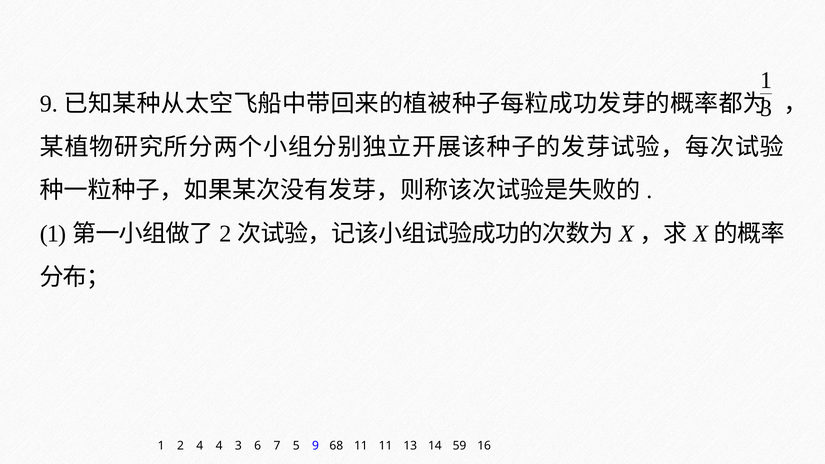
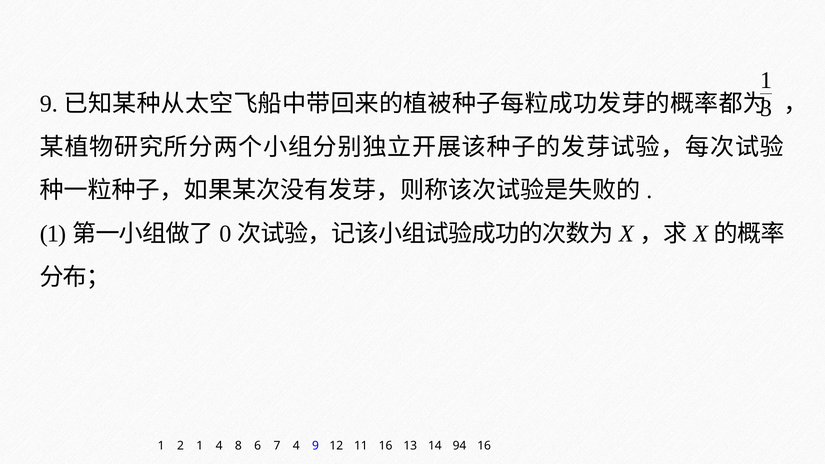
2: 2 -> 0 (225, 234)
2 4: 4 -> 1 (200, 446)
4 3: 3 -> 8 (238, 446)
7 5: 5 -> 4 (296, 446)
68: 68 -> 12 (336, 446)
11 11: 11 -> 16 (386, 446)
59: 59 -> 94 (460, 446)
